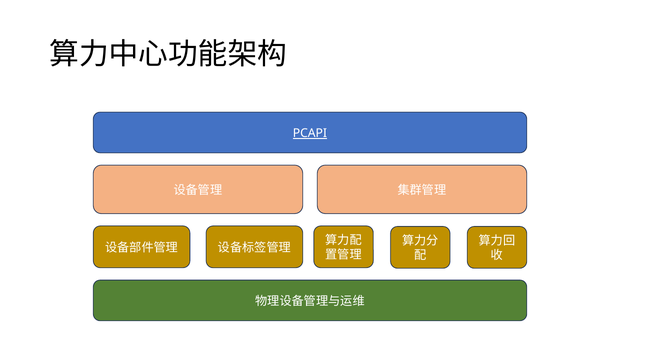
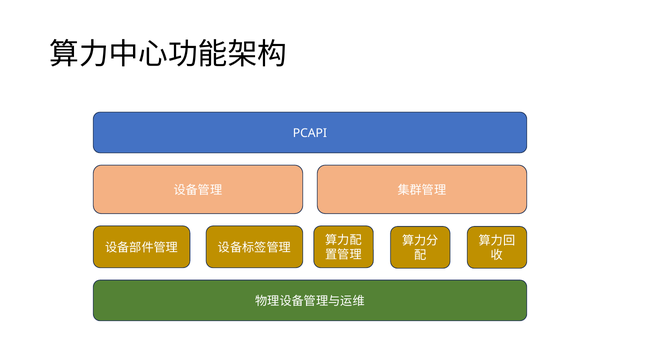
PCAPI underline: present -> none (310, 134)
